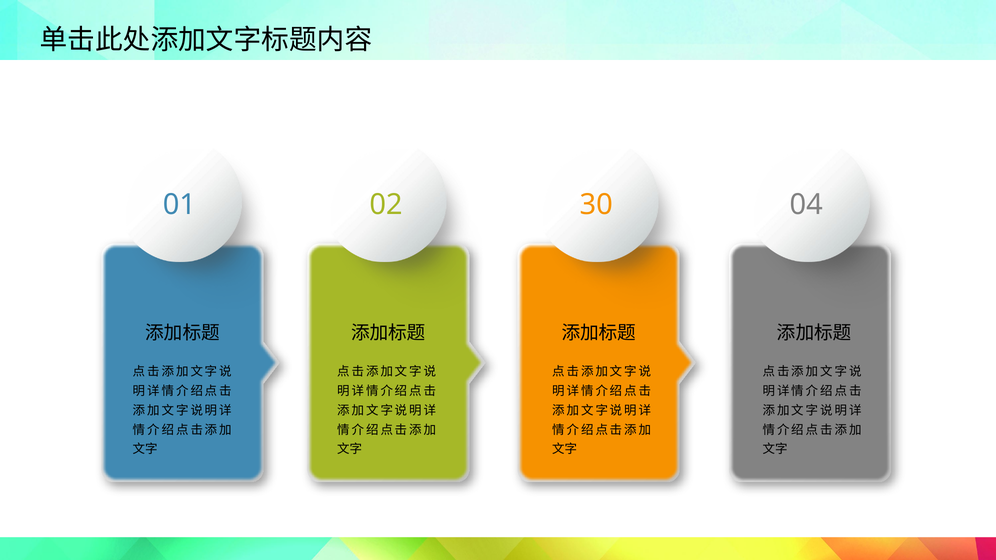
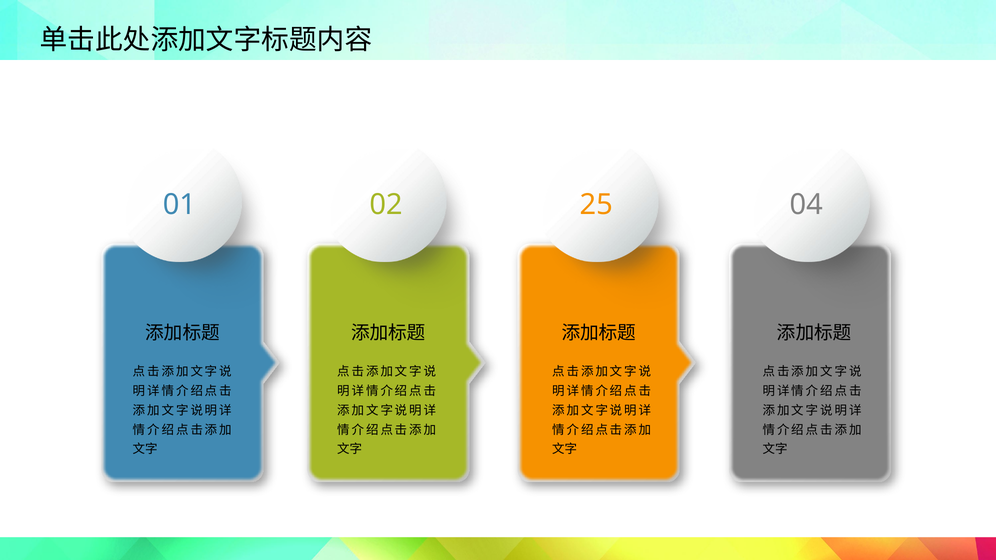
30: 30 -> 25 (596, 205)
